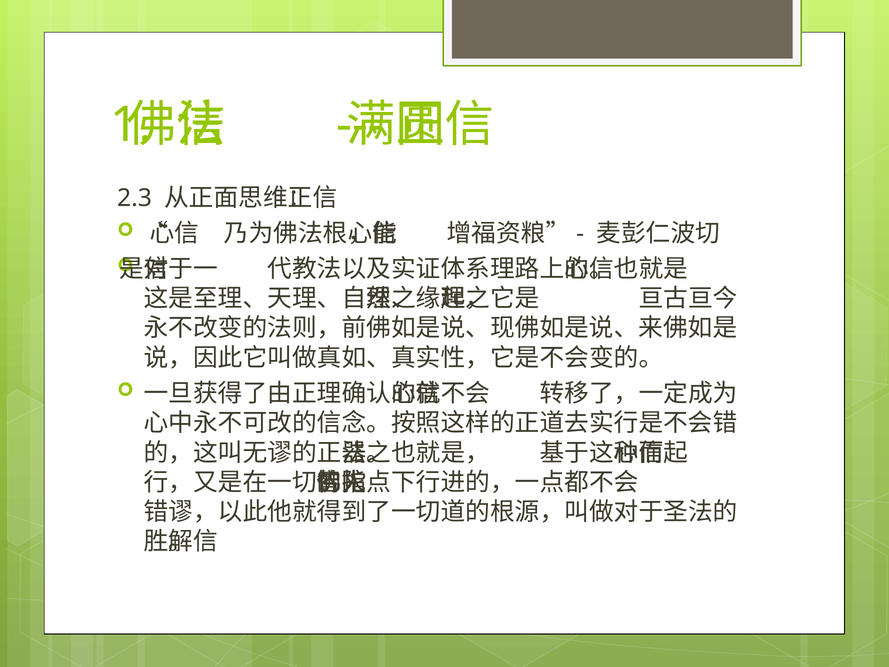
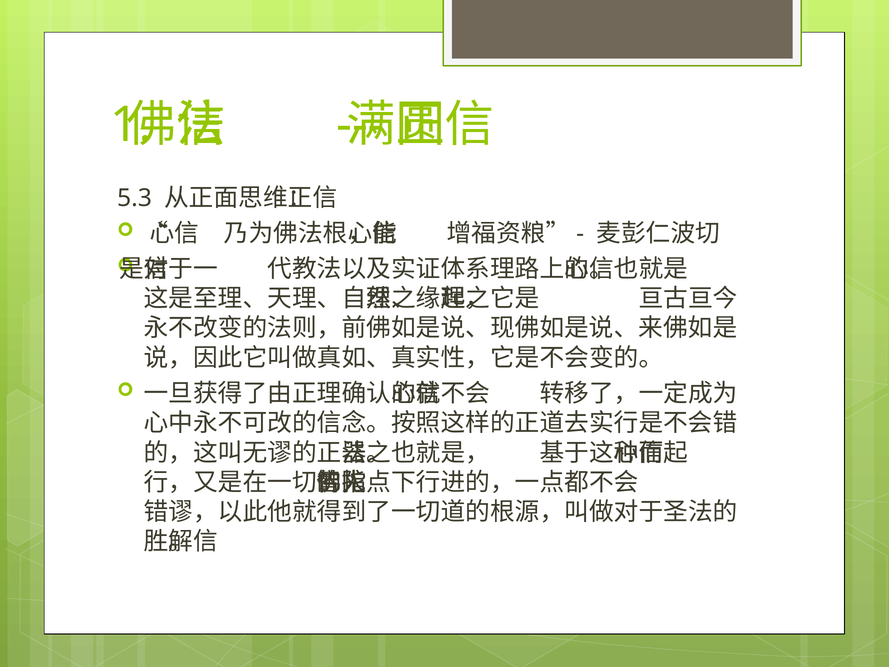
2.3: 2.3 -> 5.3 (134, 198)
